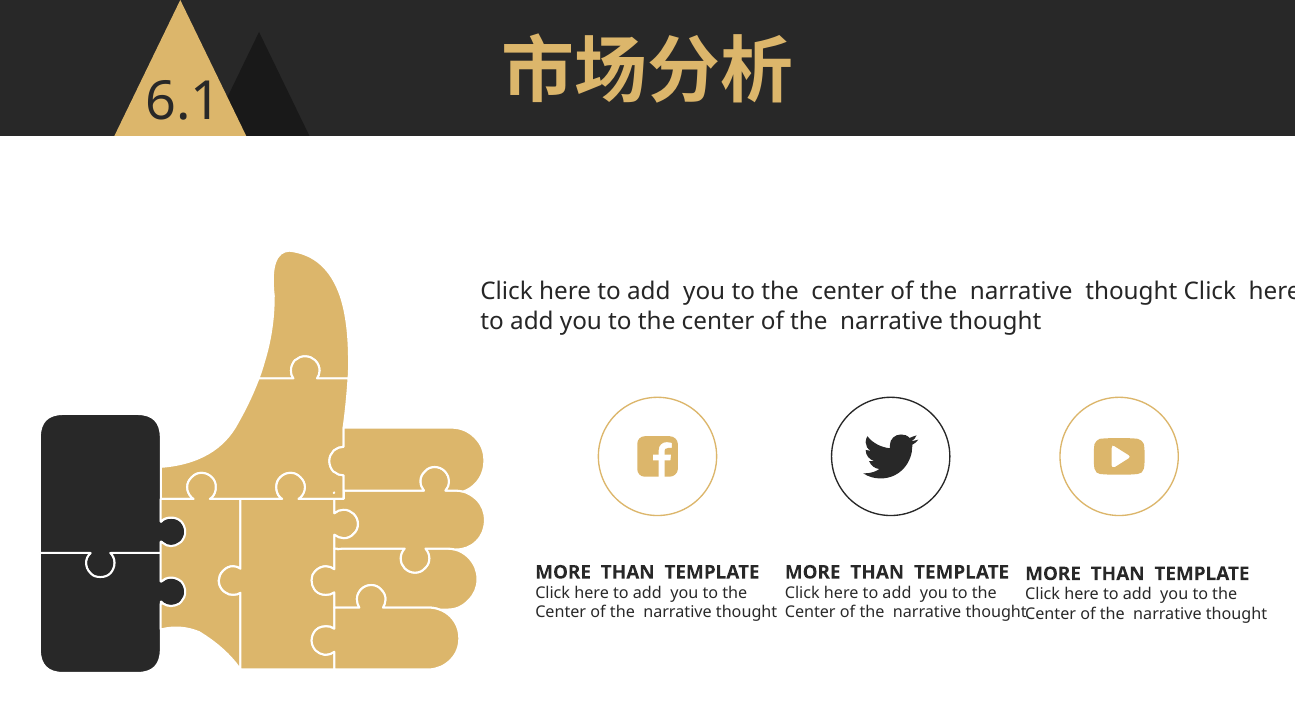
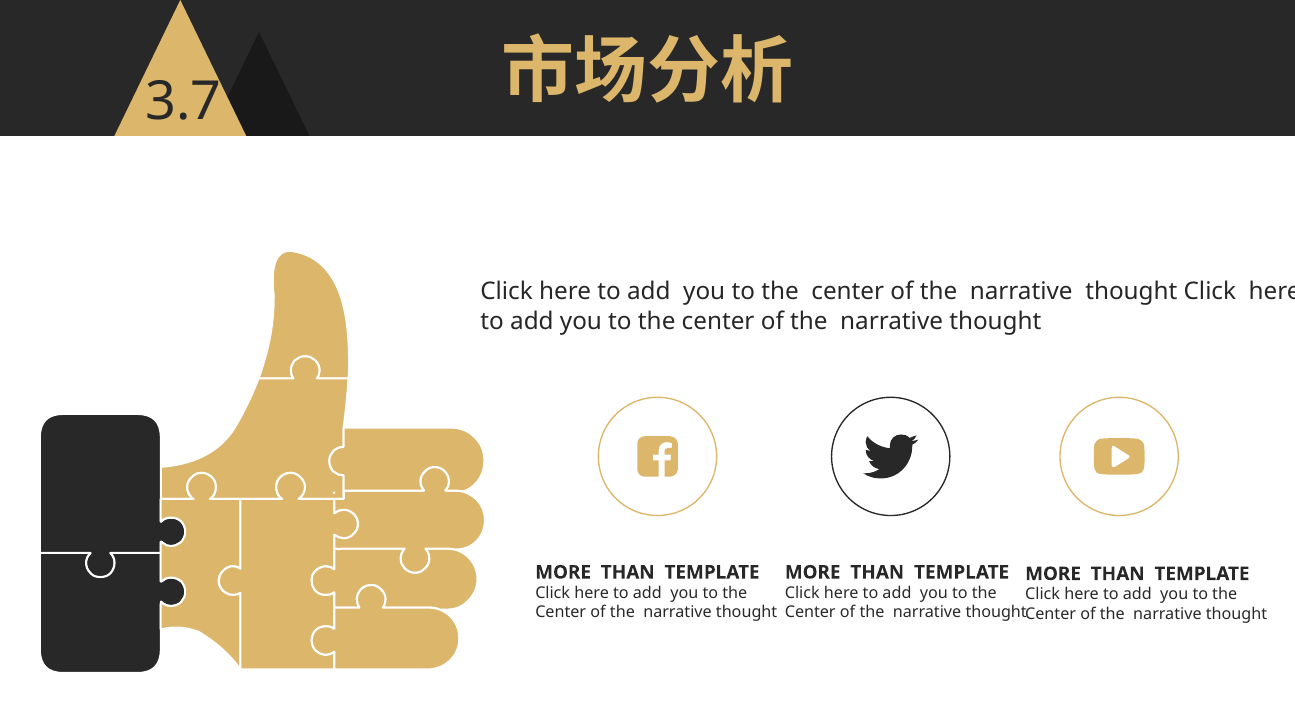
6.1: 6.1 -> 3.7 (184, 102)
